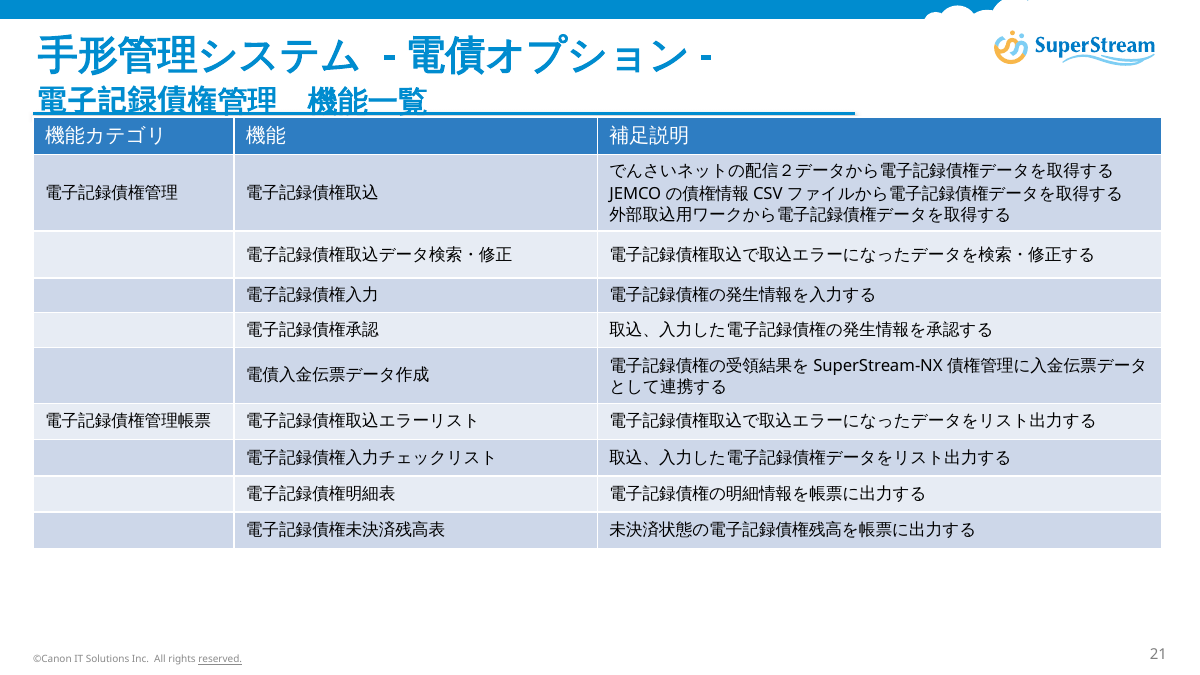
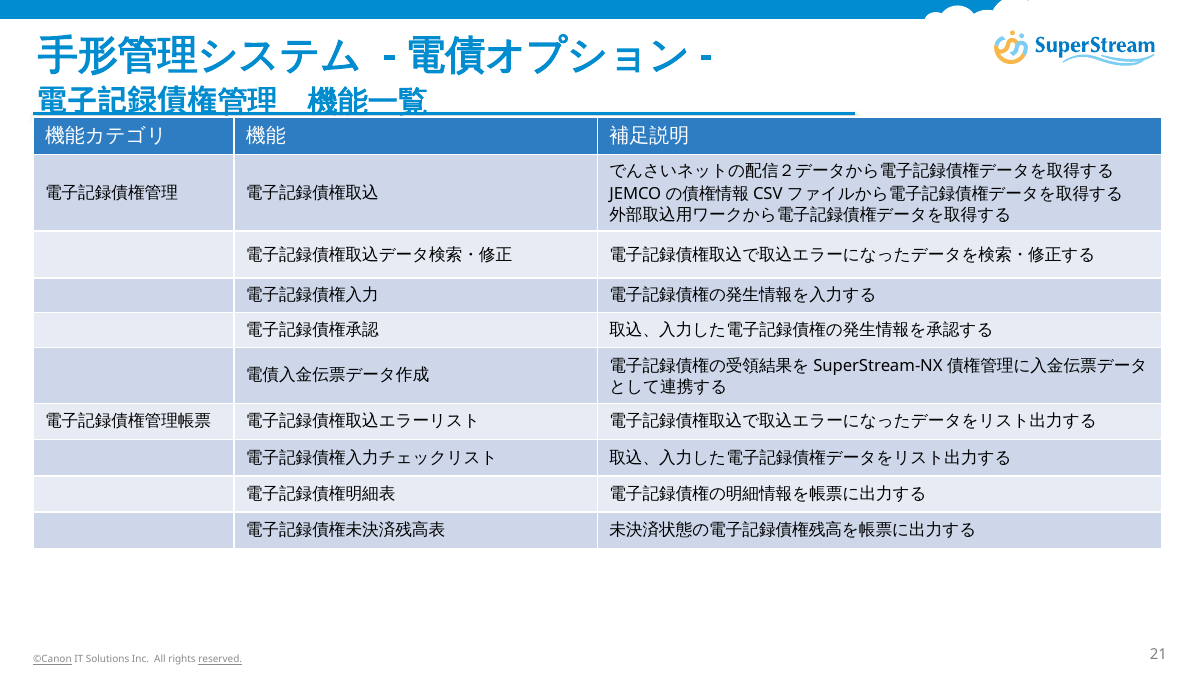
©Canon underline: none -> present (52, 660)
